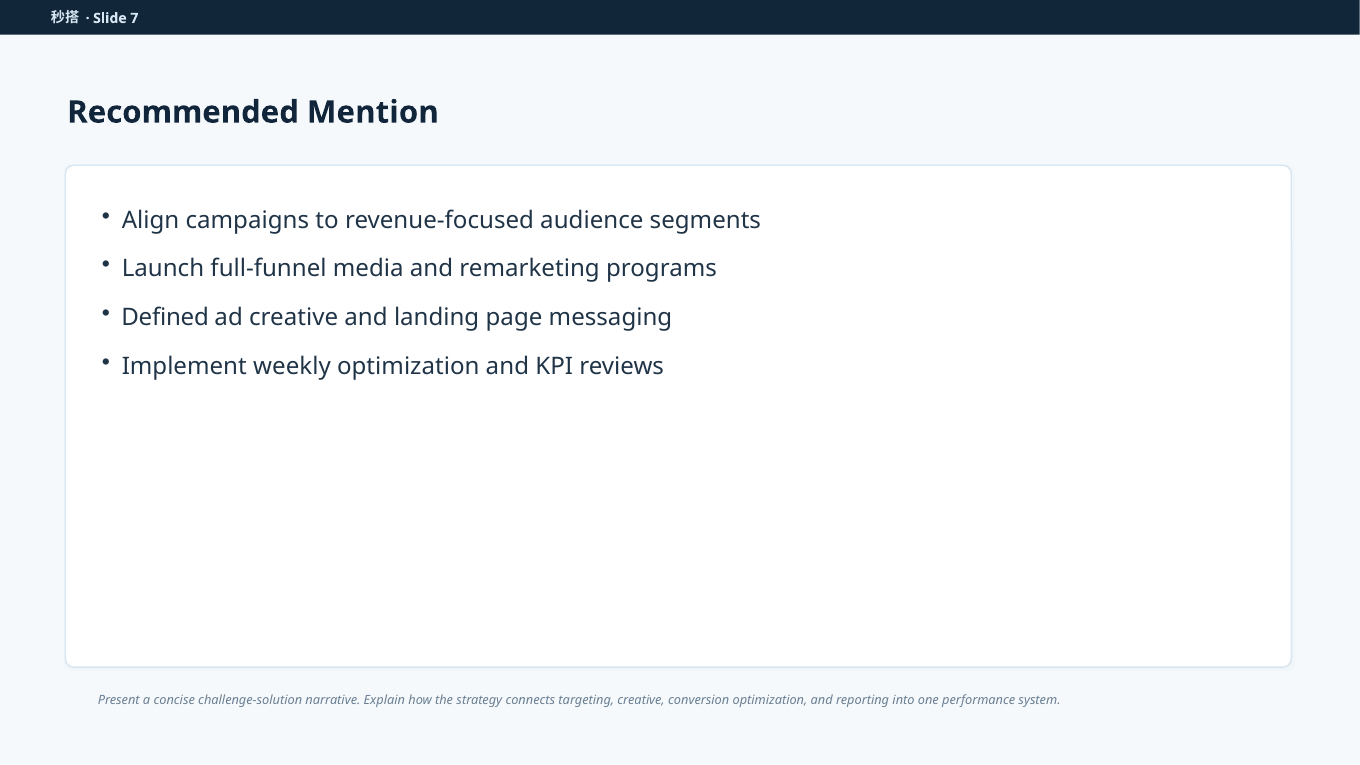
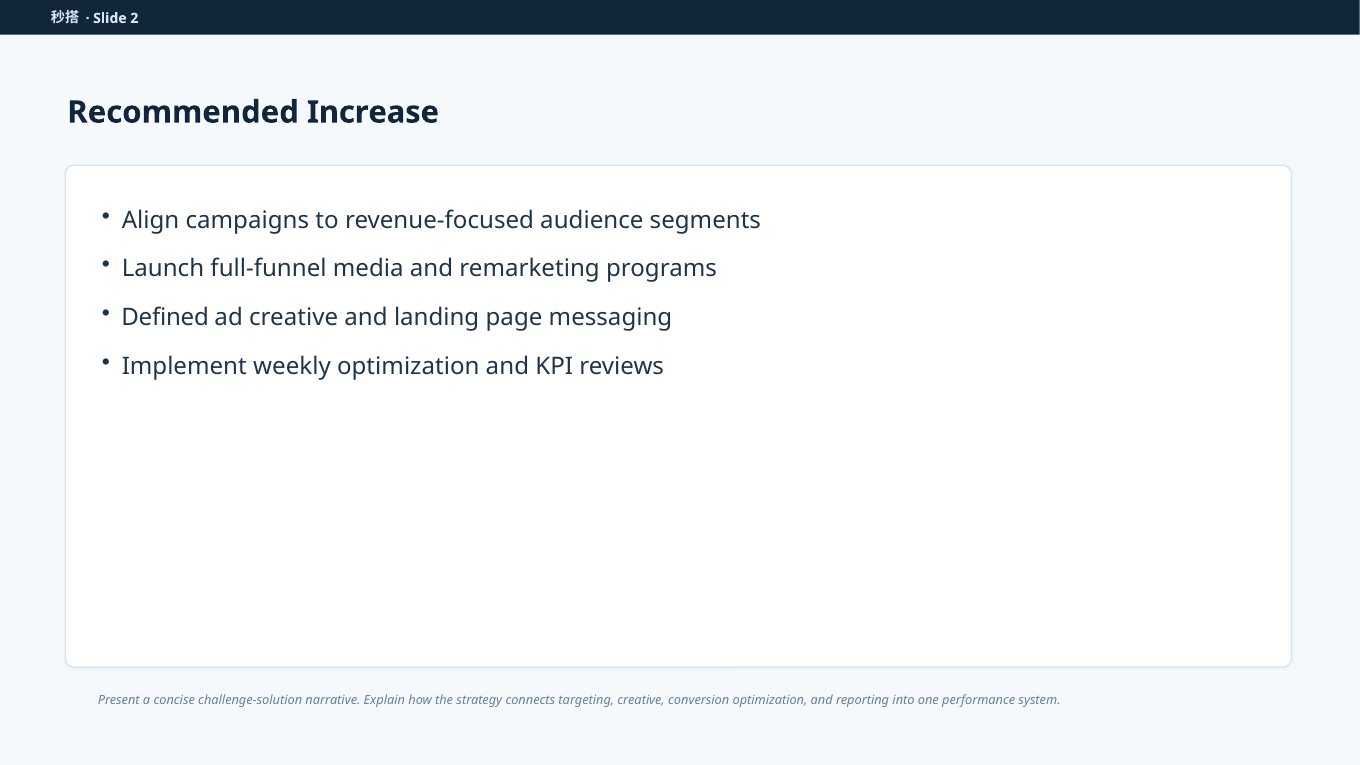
7: 7 -> 2 (134, 18)
Mention: Mention -> Increase (373, 112)
